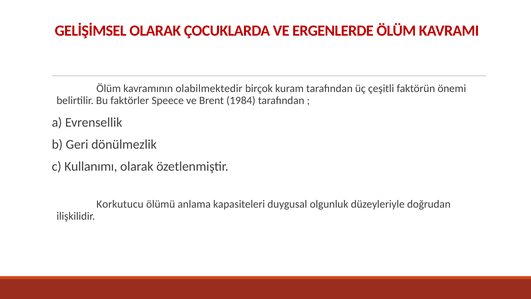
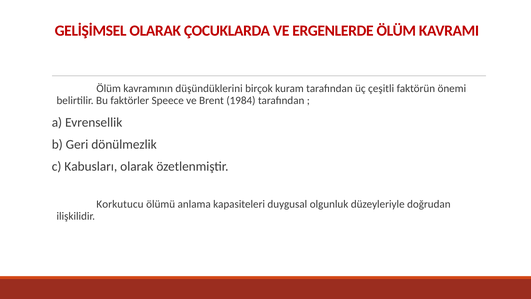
olabilmektedir: olabilmektedir -> düşündüklerini (209, 88)
Kullanımı: Kullanımı -> Kabusları (91, 166)
